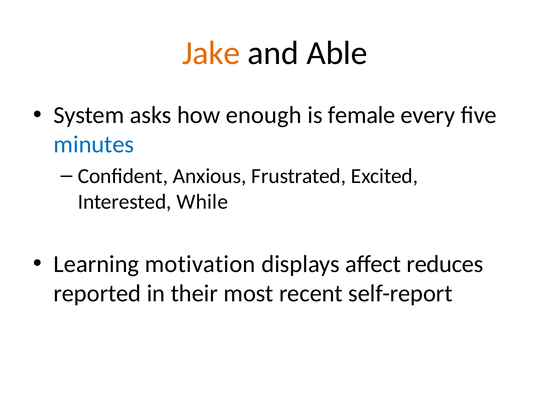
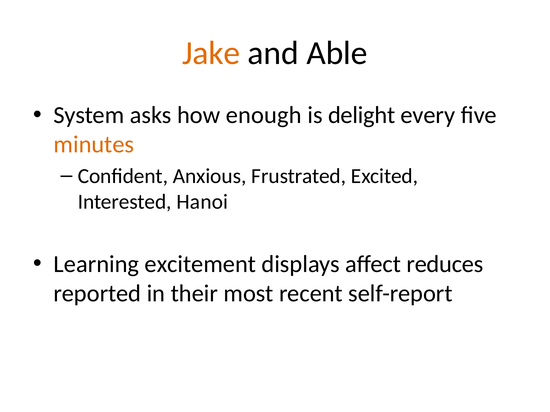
female: female -> delight (362, 115)
minutes colour: blue -> orange (94, 145)
While: While -> Hanoi (202, 202)
motivation: motivation -> excitement (200, 264)
